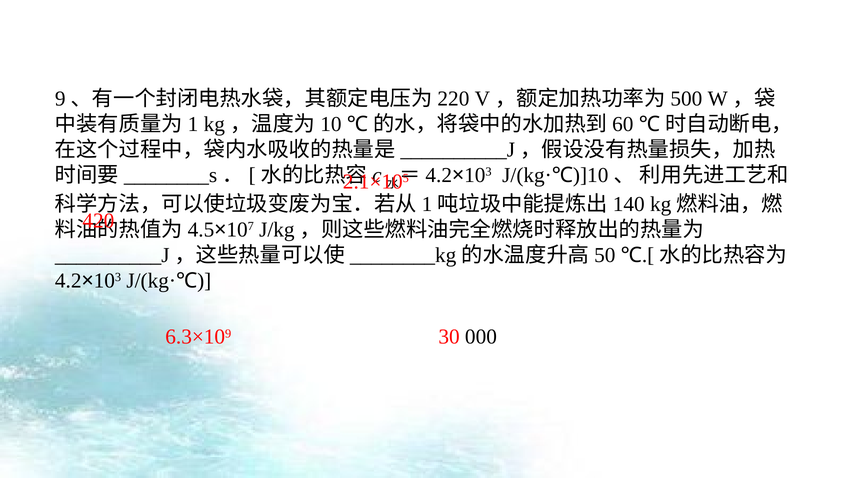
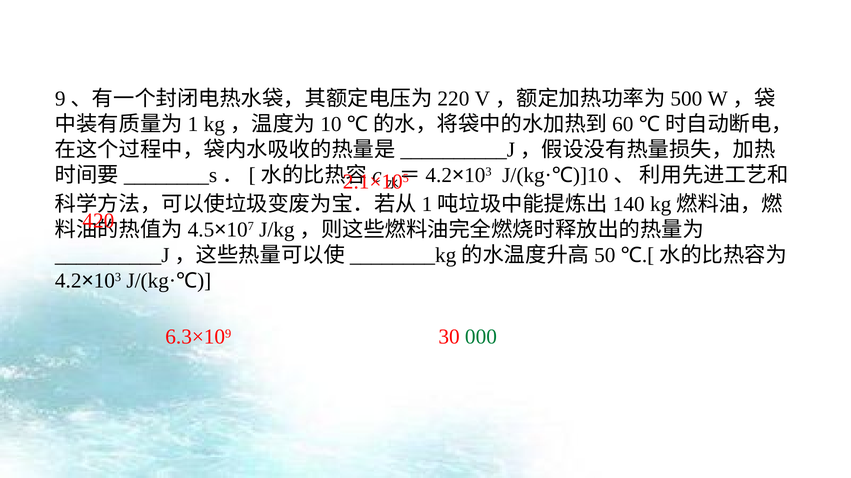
000 colour: black -> green (481, 337)
